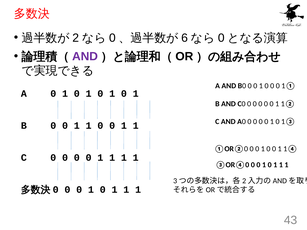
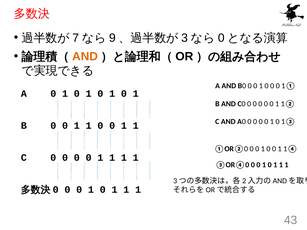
2: 2 -> 7 (76, 38)
0: 0 -> 9 (112, 38)
6: 6 -> 3 (185, 38)
AND colour: purple -> orange (85, 57)
